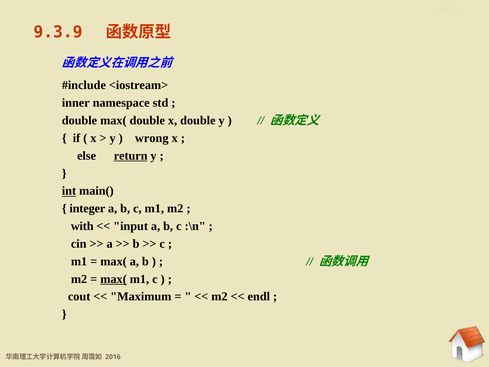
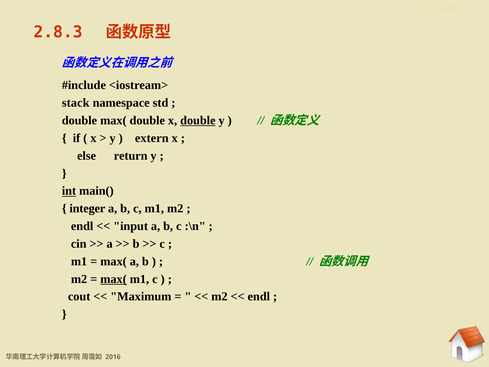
9.3.9: 9.3.9 -> 2.8.3 (58, 32)
inner: inner -> stack (76, 103)
double underline: none -> present (198, 120)
wrong: wrong -> extern (152, 138)
return underline: present -> none (131, 156)
with: with -> endl (82, 226)
